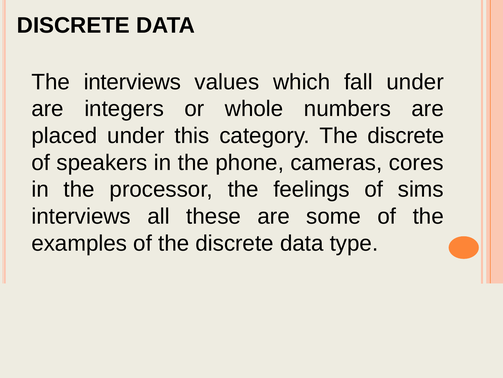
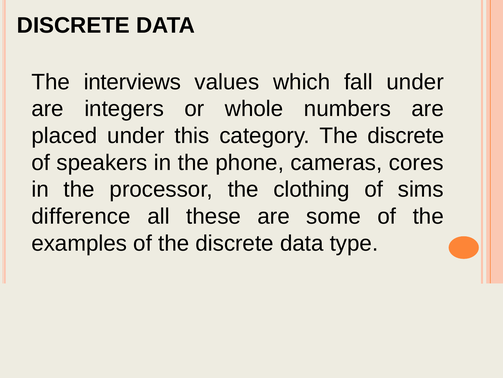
feelings: feelings -> clothing (312, 189)
interviews: interviews -> difference (81, 216)
